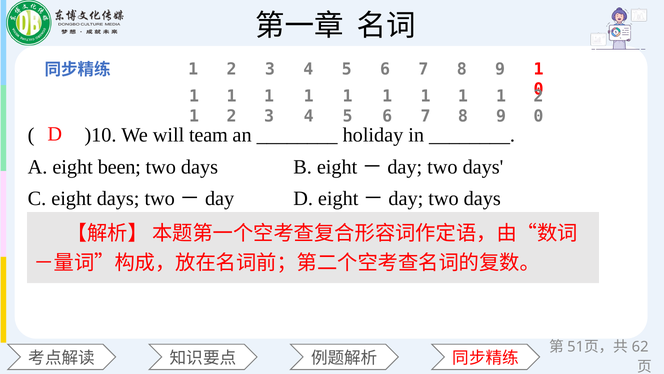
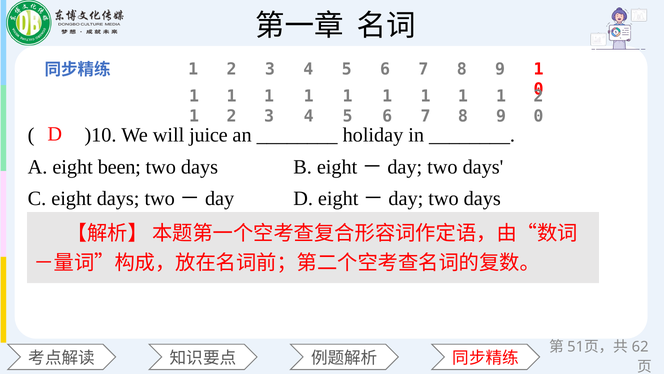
team: team -> juice (208, 135)
